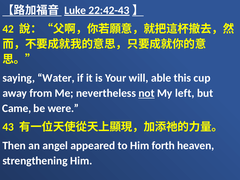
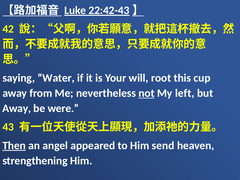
able: able -> root (161, 78)
Came: Came -> Away (17, 108)
Then underline: none -> present (14, 146)
forth: forth -> send (163, 146)
